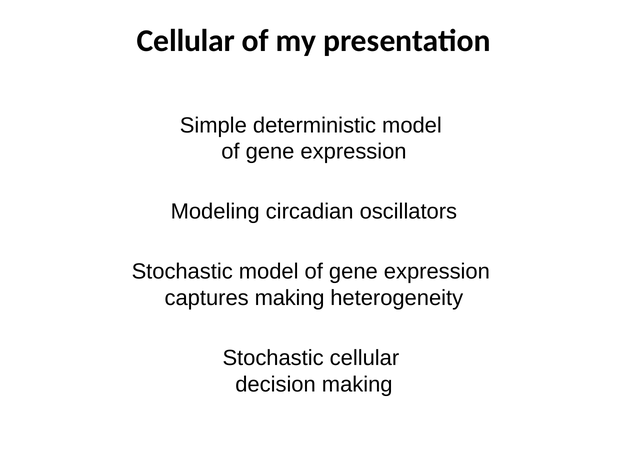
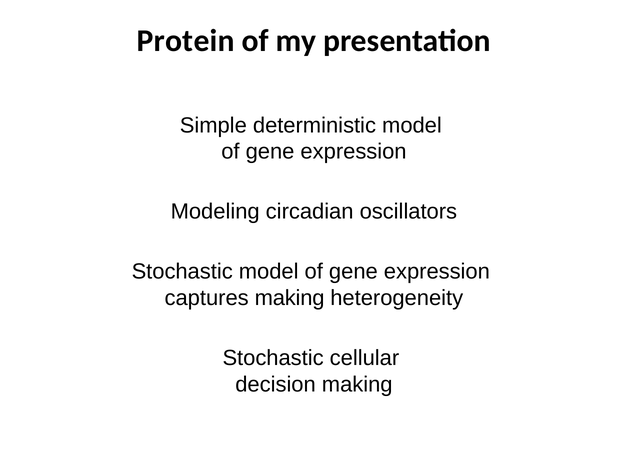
Cellular: Cellular -> Protein (186, 41)
